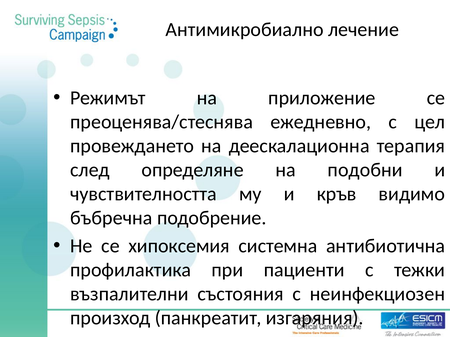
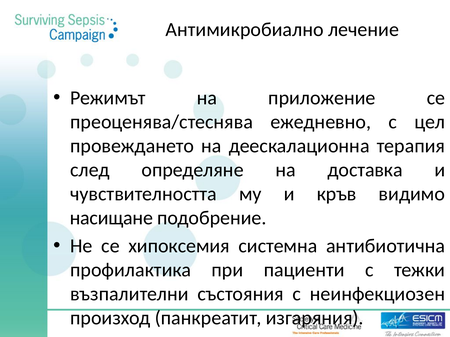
подобни: подобни -> доставка (365, 170)
бъбречна: бъбречна -> насищане (111, 218)
